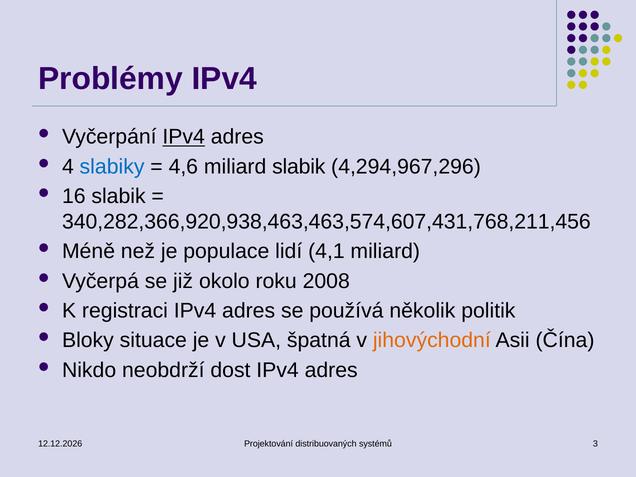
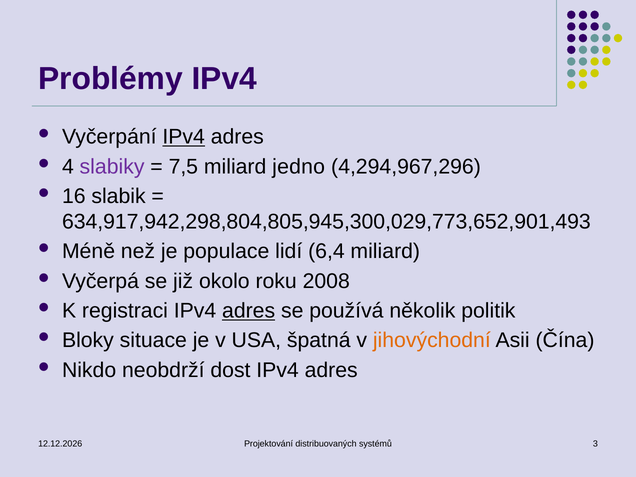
slabiky colour: blue -> purple (112, 167)
4,6: 4,6 -> 7,5 (183, 167)
miliard slabik: slabik -> jedno (299, 167)
340,282,366,920,938,463,463,574,607,431,768,211,456: 340,282,366,920,938,463,463,574,607,431,768,211,456 -> 634,917,942,298,804,805,945,300,029,773,652,901,493 (326, 222)
4,1: 4,1 -> 6,4 (326, 251)
adres underline: none -> present (249, 311)
